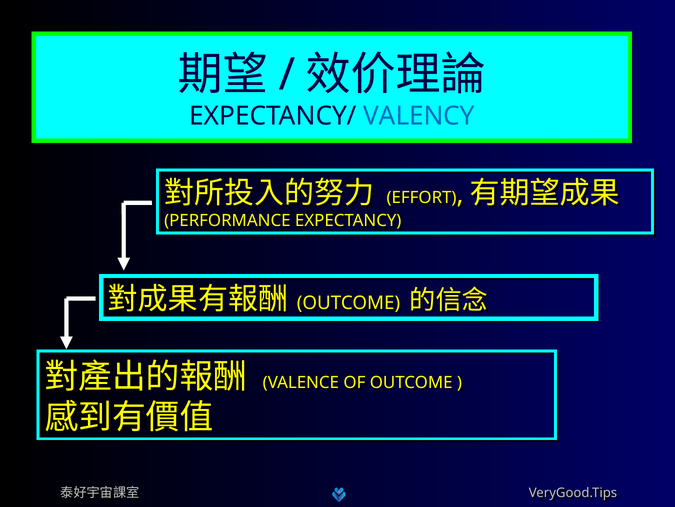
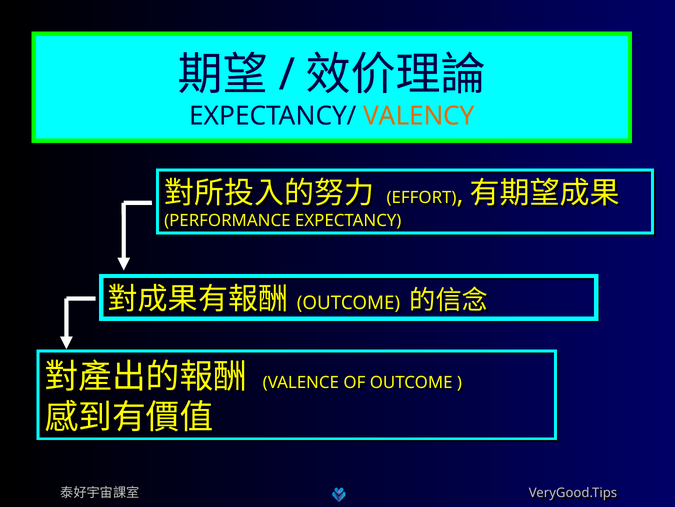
VALENCY colour: blue -> orange (419, 116)
